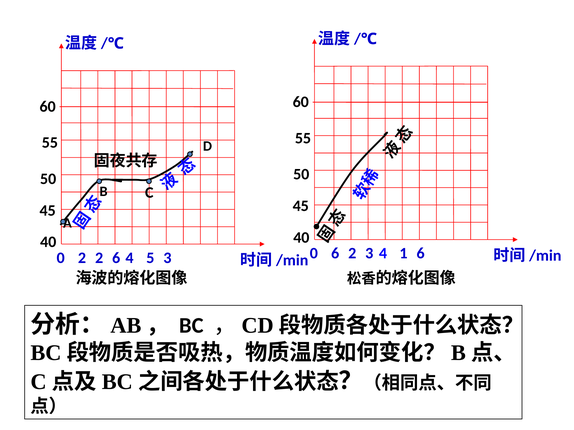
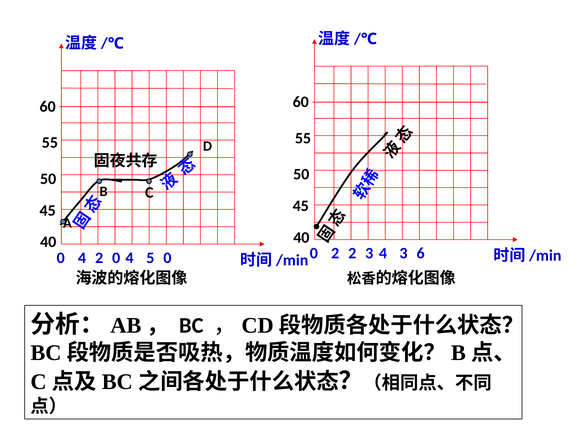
0 6: 6 -> 2 (335, 254)
3 1: 1 -> 3 (403, 254)
0 2: 2 -> 4 (82, 258)
2 6: 6 -> 0 (116, 258)
4 3: 3 -> 0 (167, 258)
